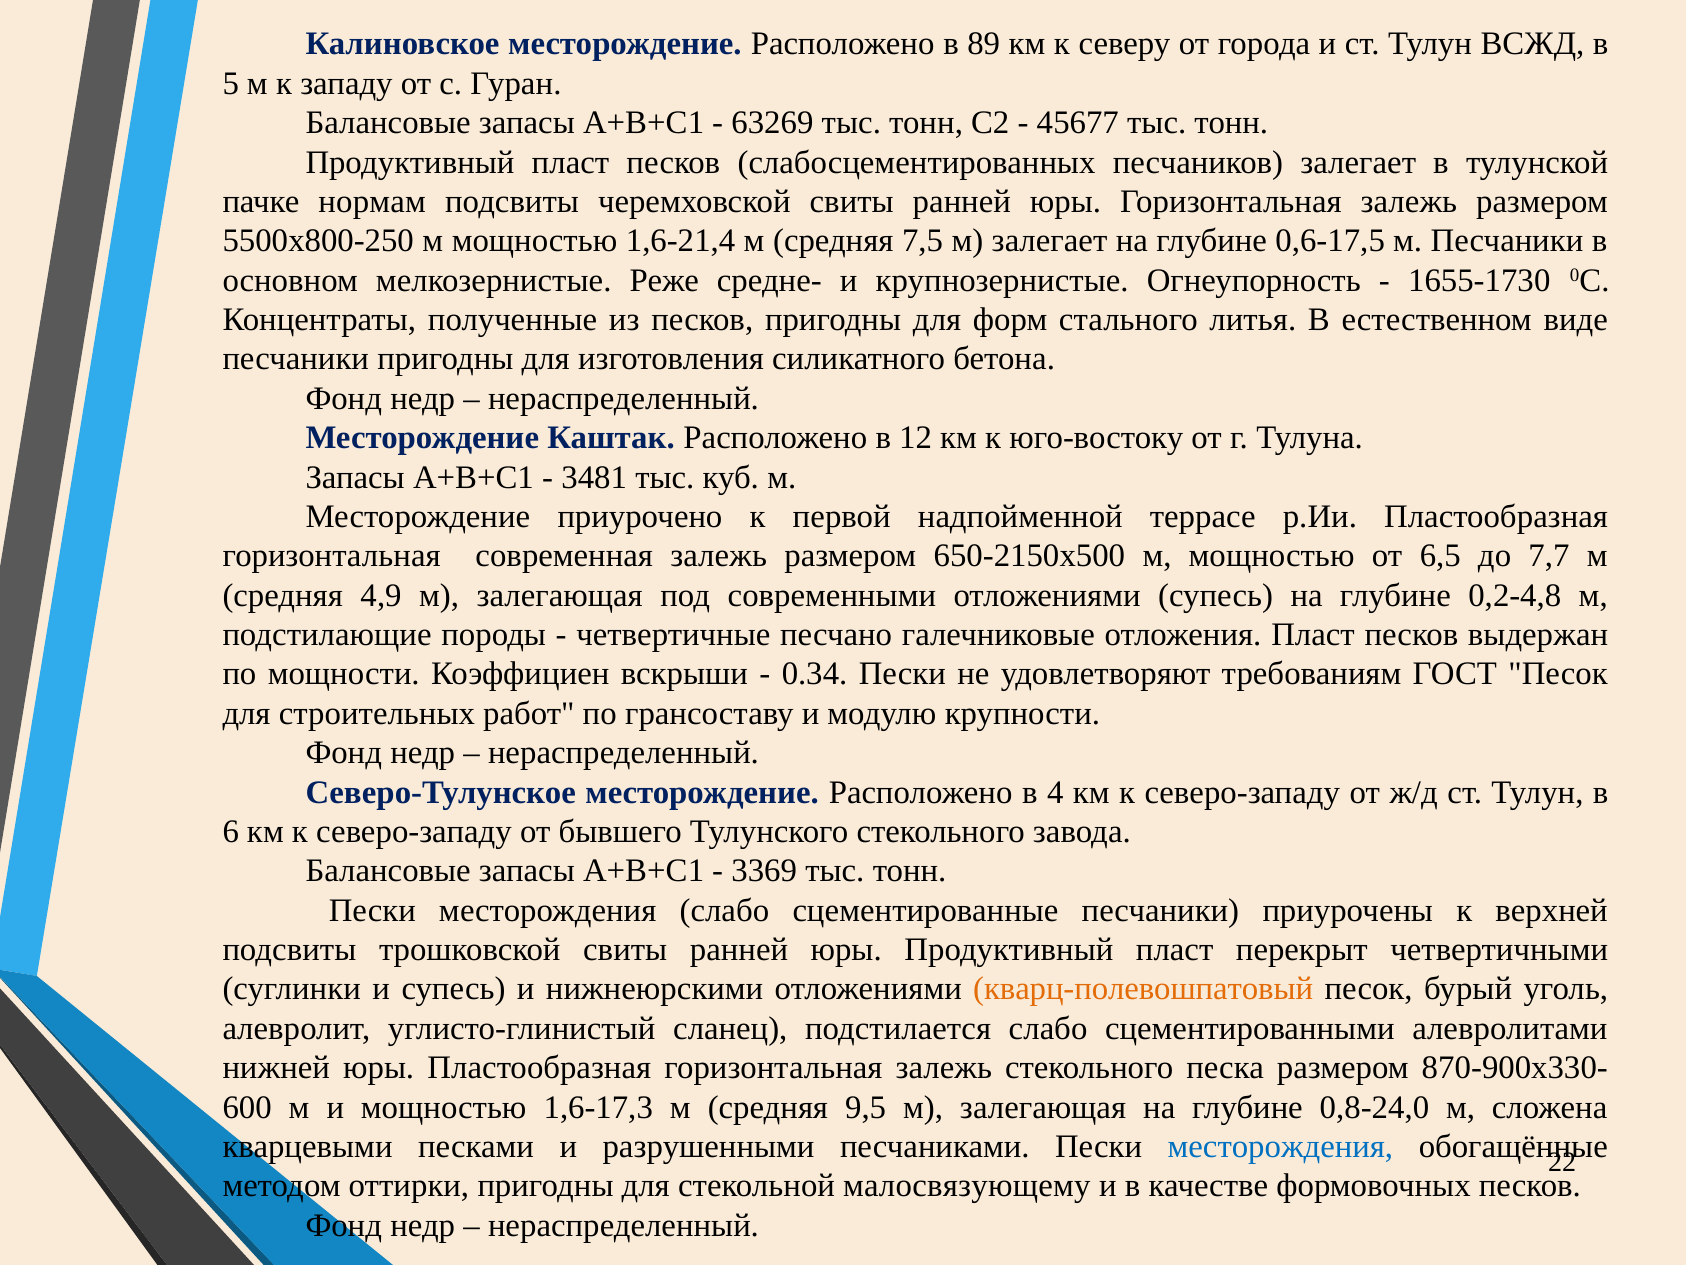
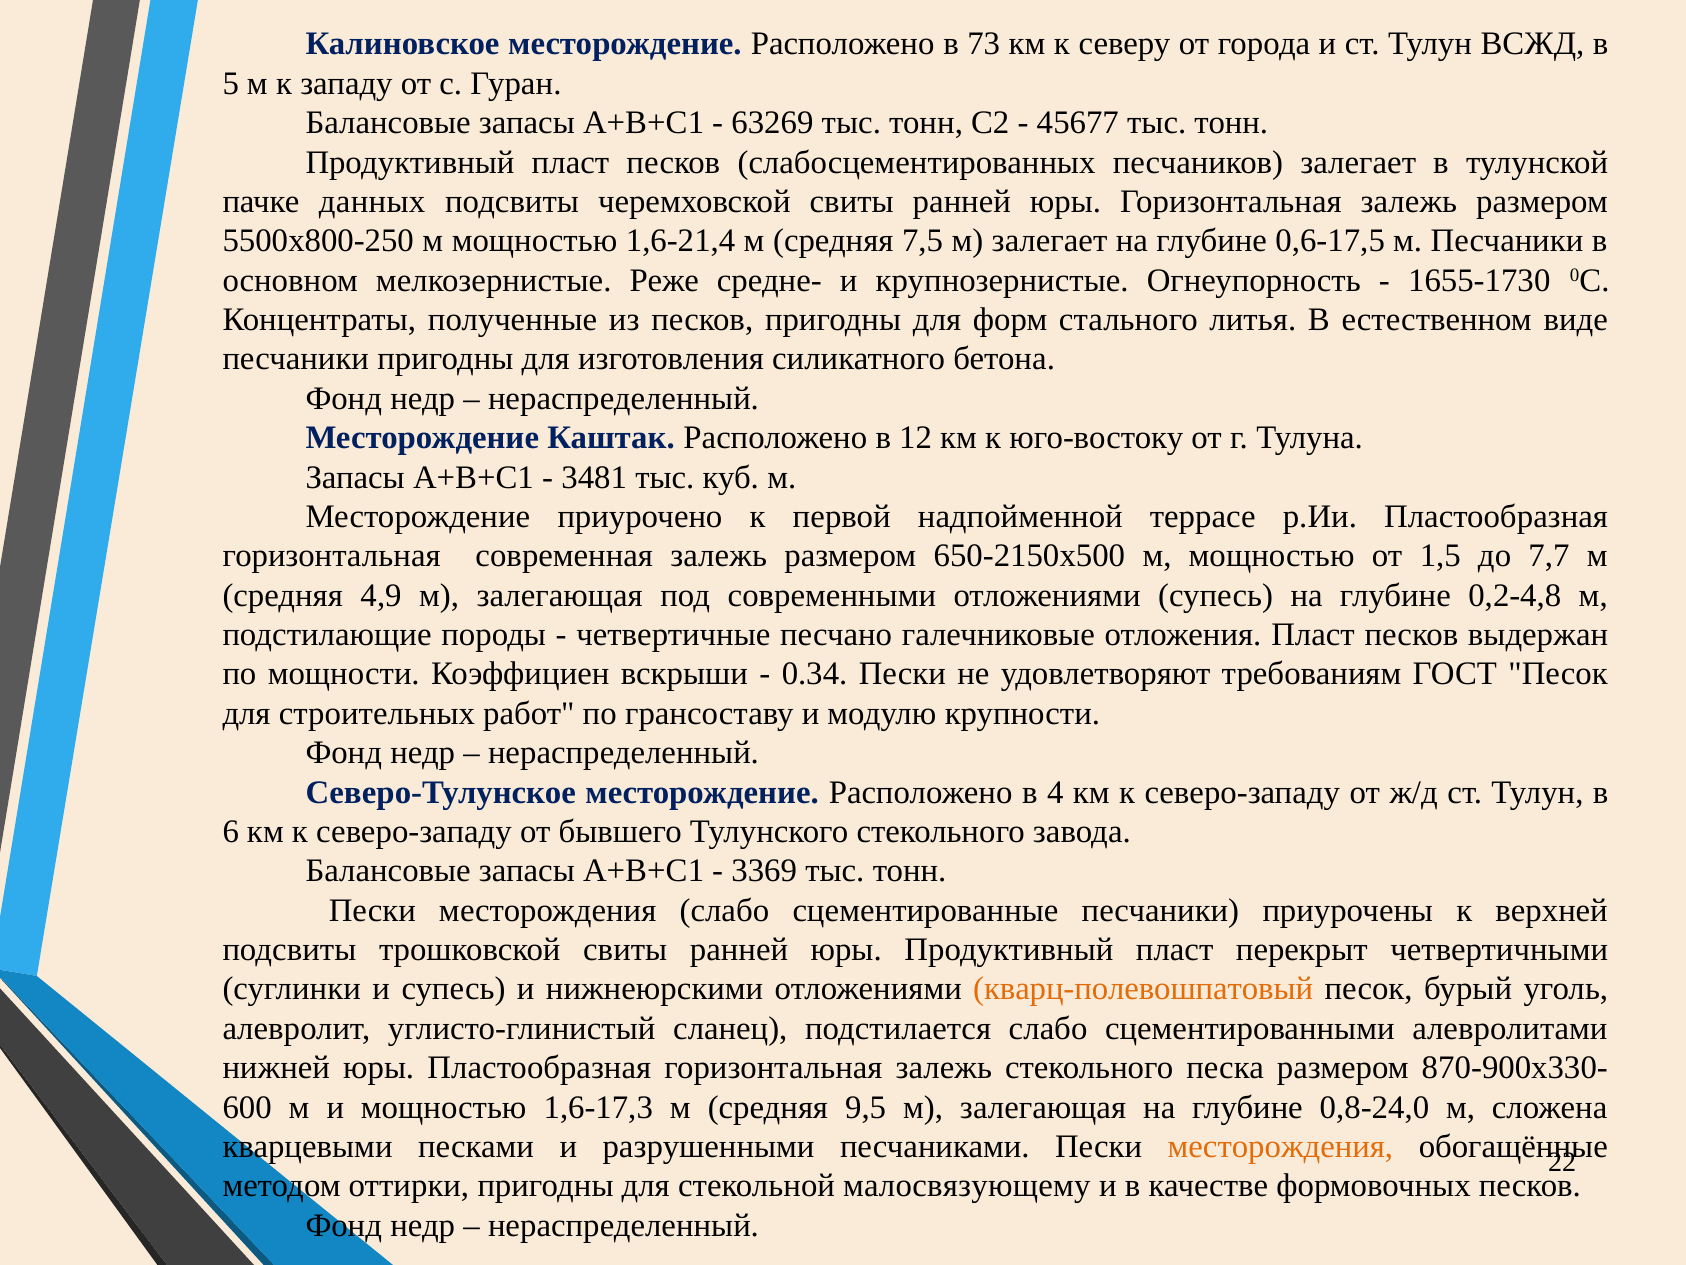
89: 89 -> 73 (984, 44)
нормам: нормам -> данных (372, 202)
6,5: 6,5 -> 1,5 (1440, 556)
месторождения colour: blue -> orange (1280, 1146)
